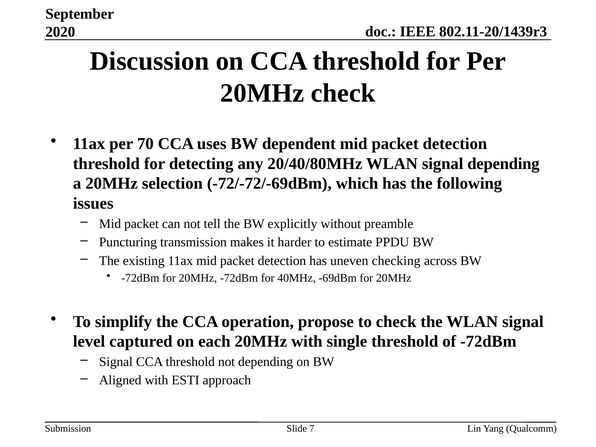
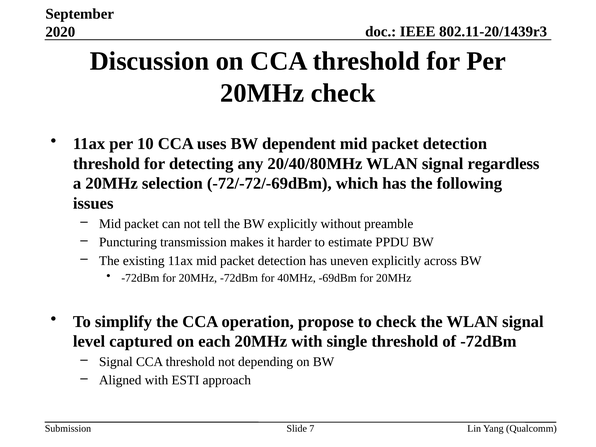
70: 70 -> 10 (145, 144)
signal depending: depending -> regardless (503, 164)
uneven checking: checking -> explicitly (396, 261)
